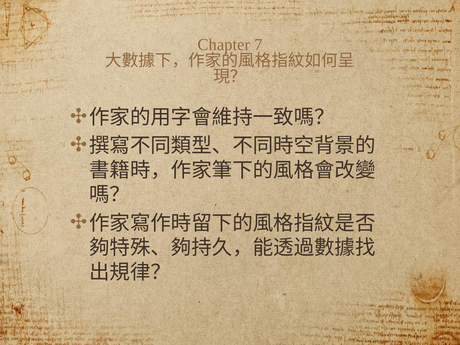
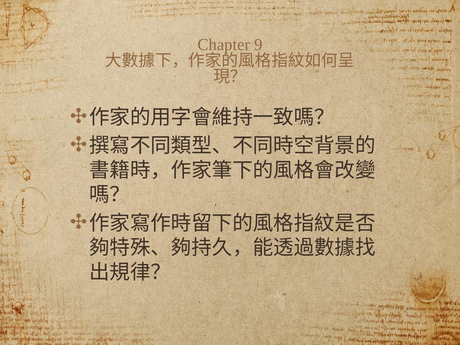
7: 7 -> 9 (258, 45)
